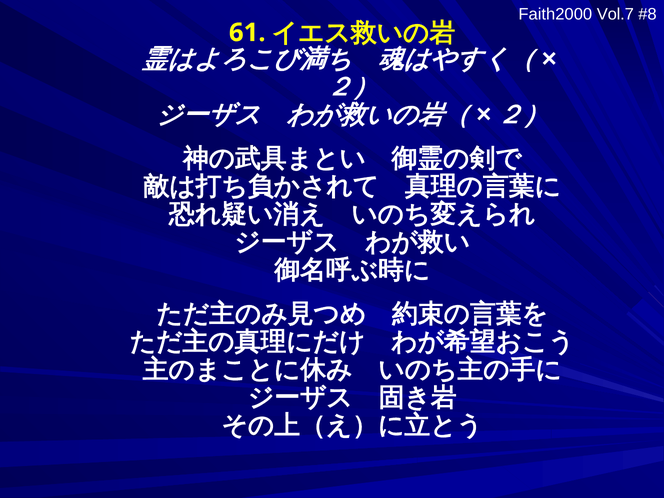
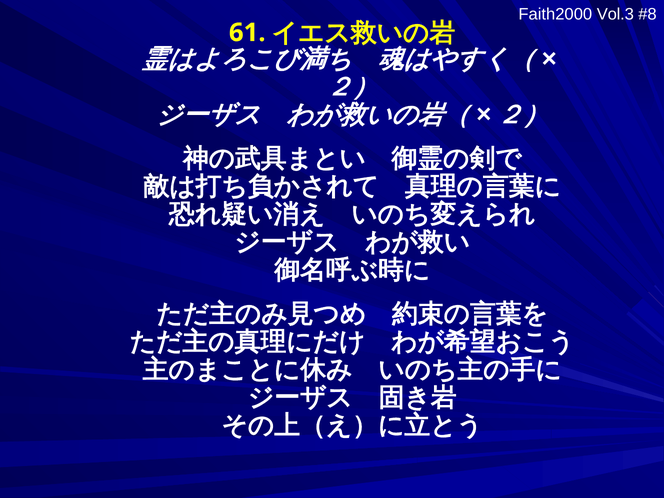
Vol.7: Vol.7 -> Vol.3 (615, 15)
